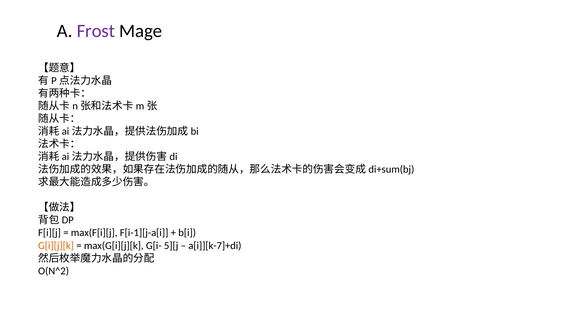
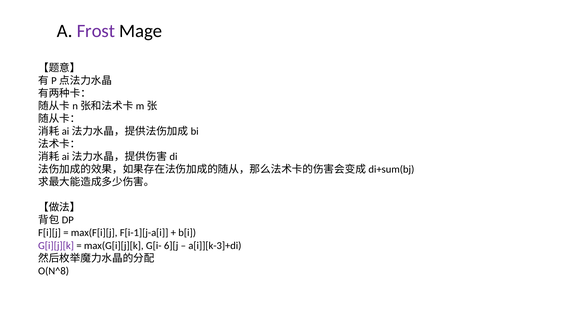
G[i][j][k colour: orange -> purple (56, 246)
5][j: 5][j -> 6][j (171, 246)
a[i]][k-7]+di: a[i]][k-7]+di -> a[i]][k-3]+di (215, 246)
O(N^2: O(N^2 -> O(N^8 (54, 271)
